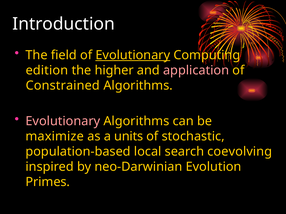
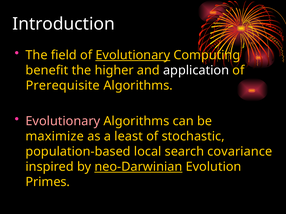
edition: edition -> benefit (47, 70)
application colour: pink -> white (196, 70)
Constrained: Constrained -> Prerequisite (63, 86)
units: units -> least (129, 137)
coevolving: coevolving -> covariance (240, 152)
neo-Darwinian underline: none -> present (138, 167)
